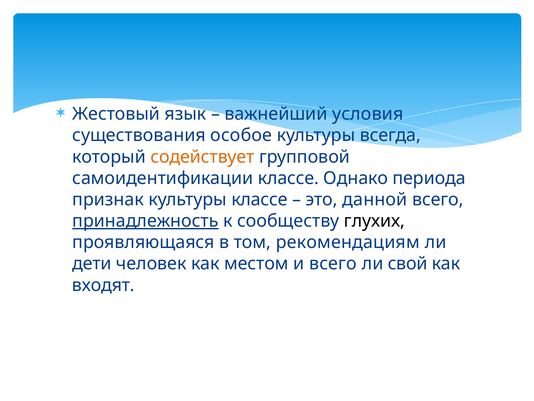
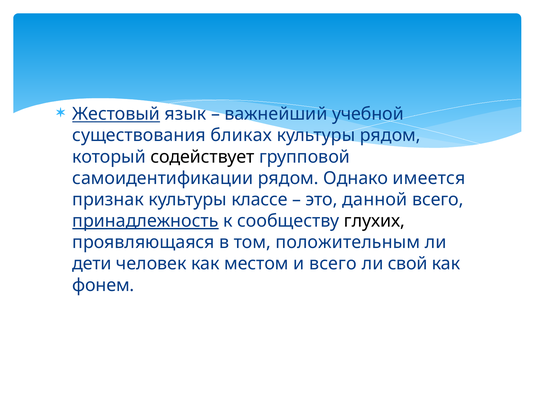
Жестовый underline: none -> present (116, 114)
условия: условия -> учебной (368, 114)
особое: особое -> бликах (241, 135)
культуры всегда: всегда -> рядом (390, 135)
содействует colour: orange -> black (202, 157)
самоидентификации классе: классе -> рядом (288, 178)
периода: периода -> имеется (429, 178)
рекомендациям: рекомендациям -> положительным (348, 242)
входят: входят -> фонем (103, 285)
